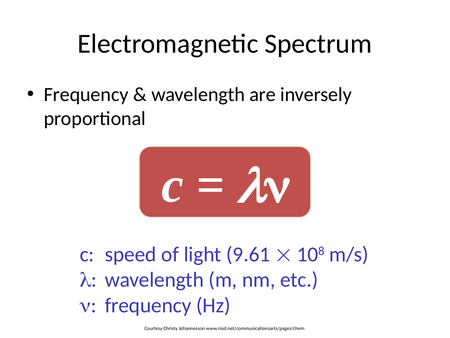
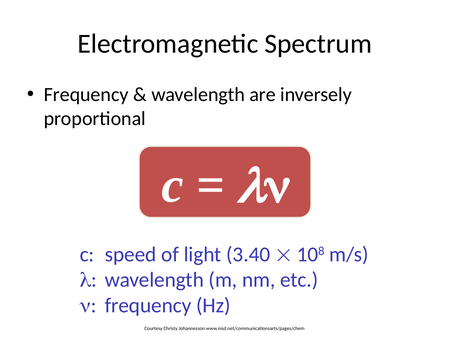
9.61: 9.61 -> 3.40 (248, 254)
